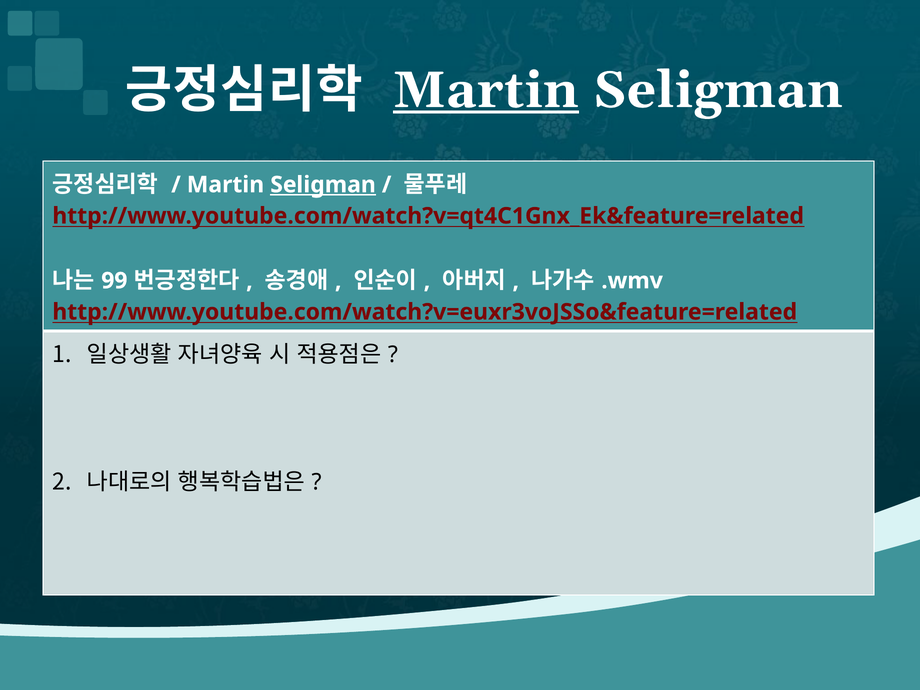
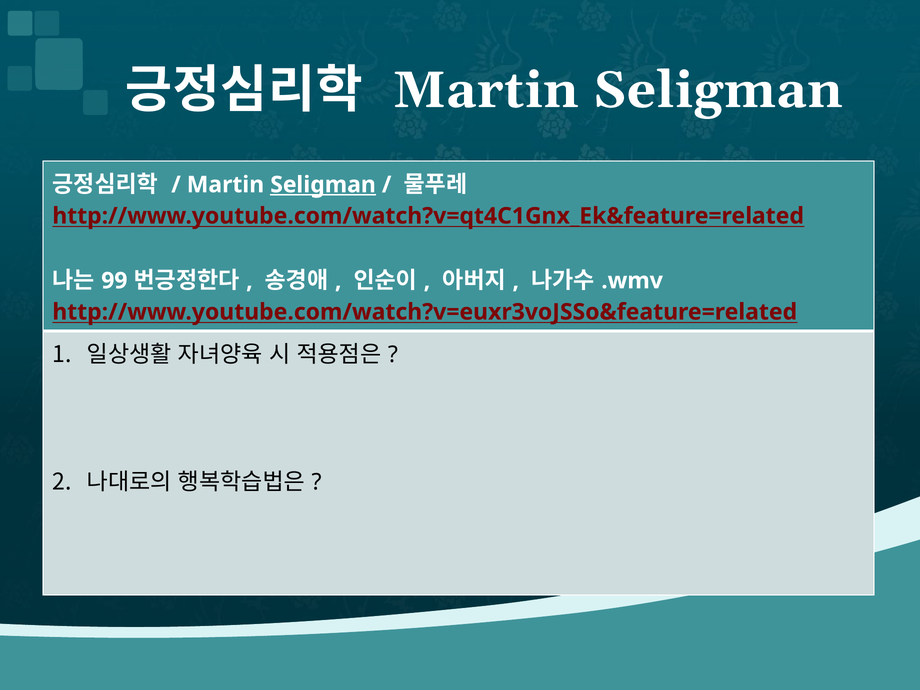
Martin underline: present -> none (486, 90)
